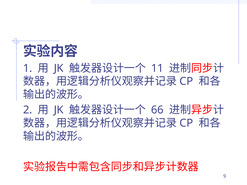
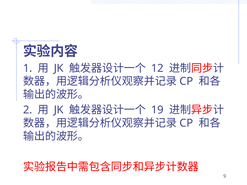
11: 11 -> 12 (157, 68)
66: 66 -> 19 (157, 110)
